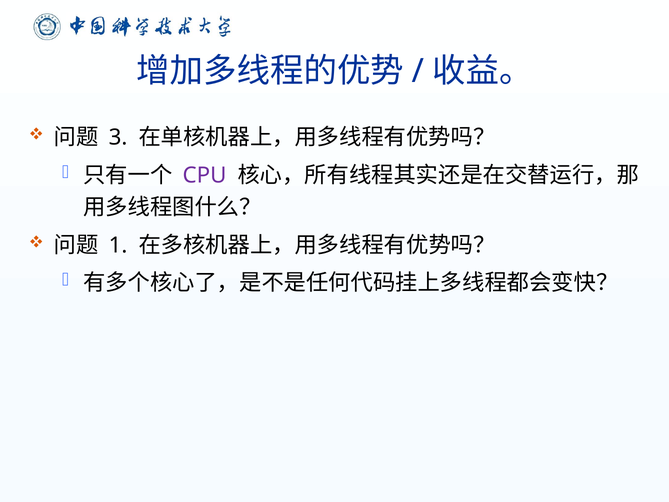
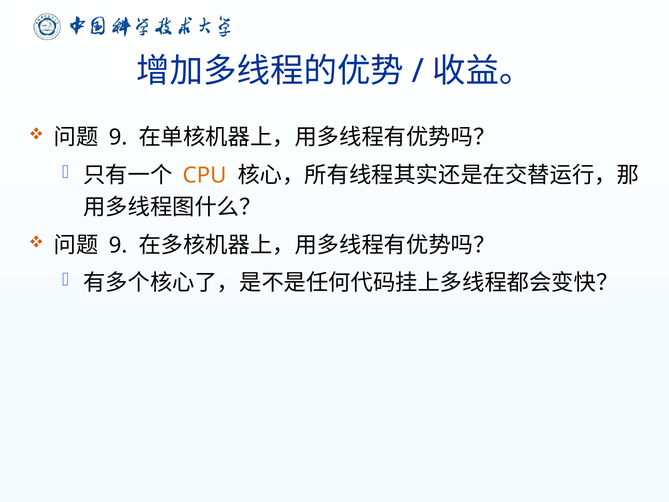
3: 3 -> 9 (118, 138)
CPU colour: purple -> orange (205, 175)
1: 1 -> 9 (118, 245)
